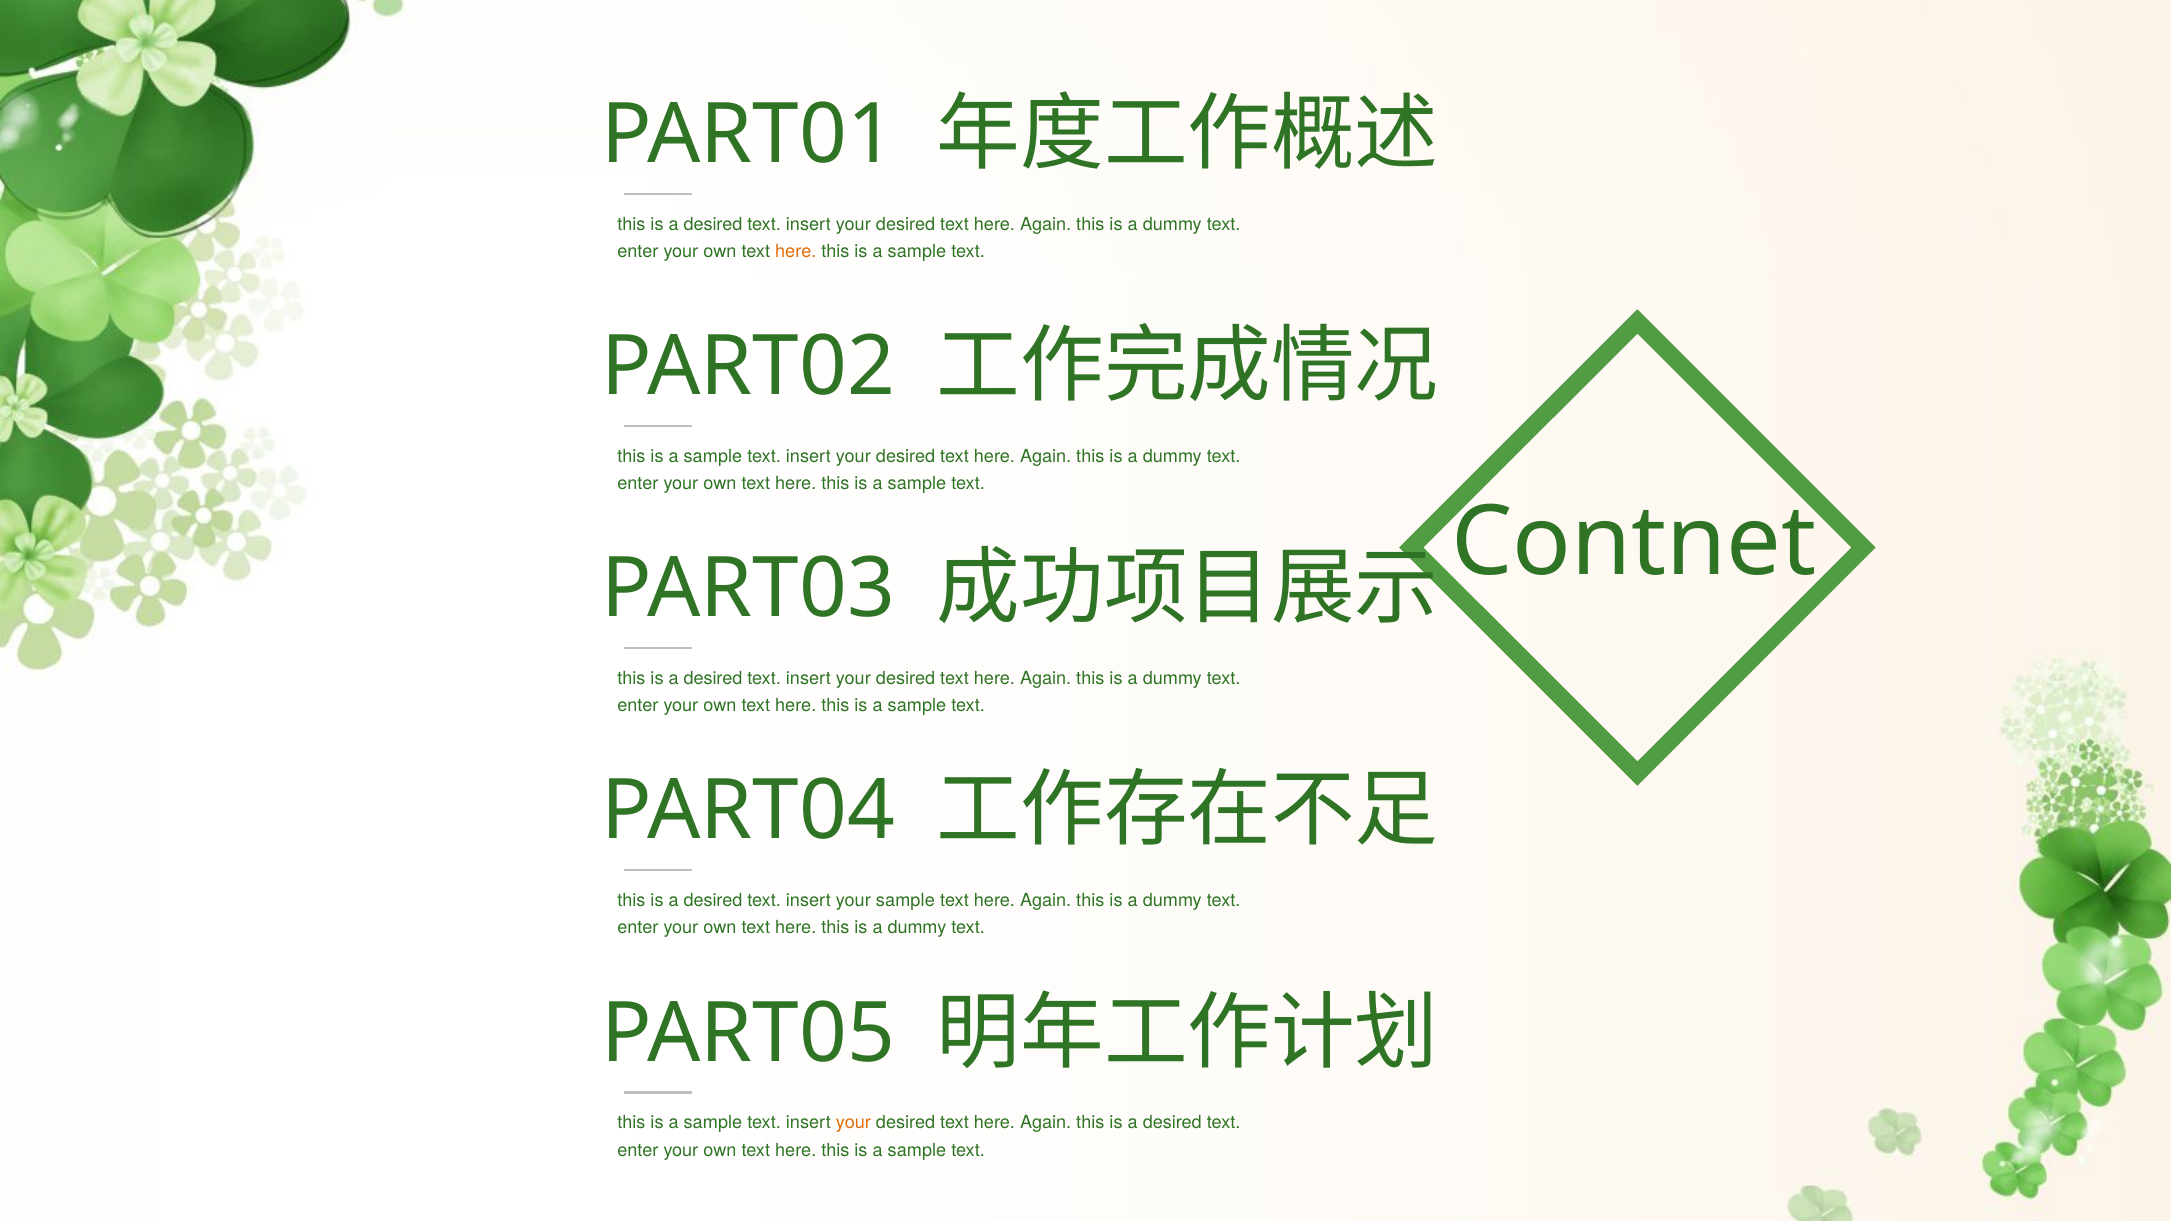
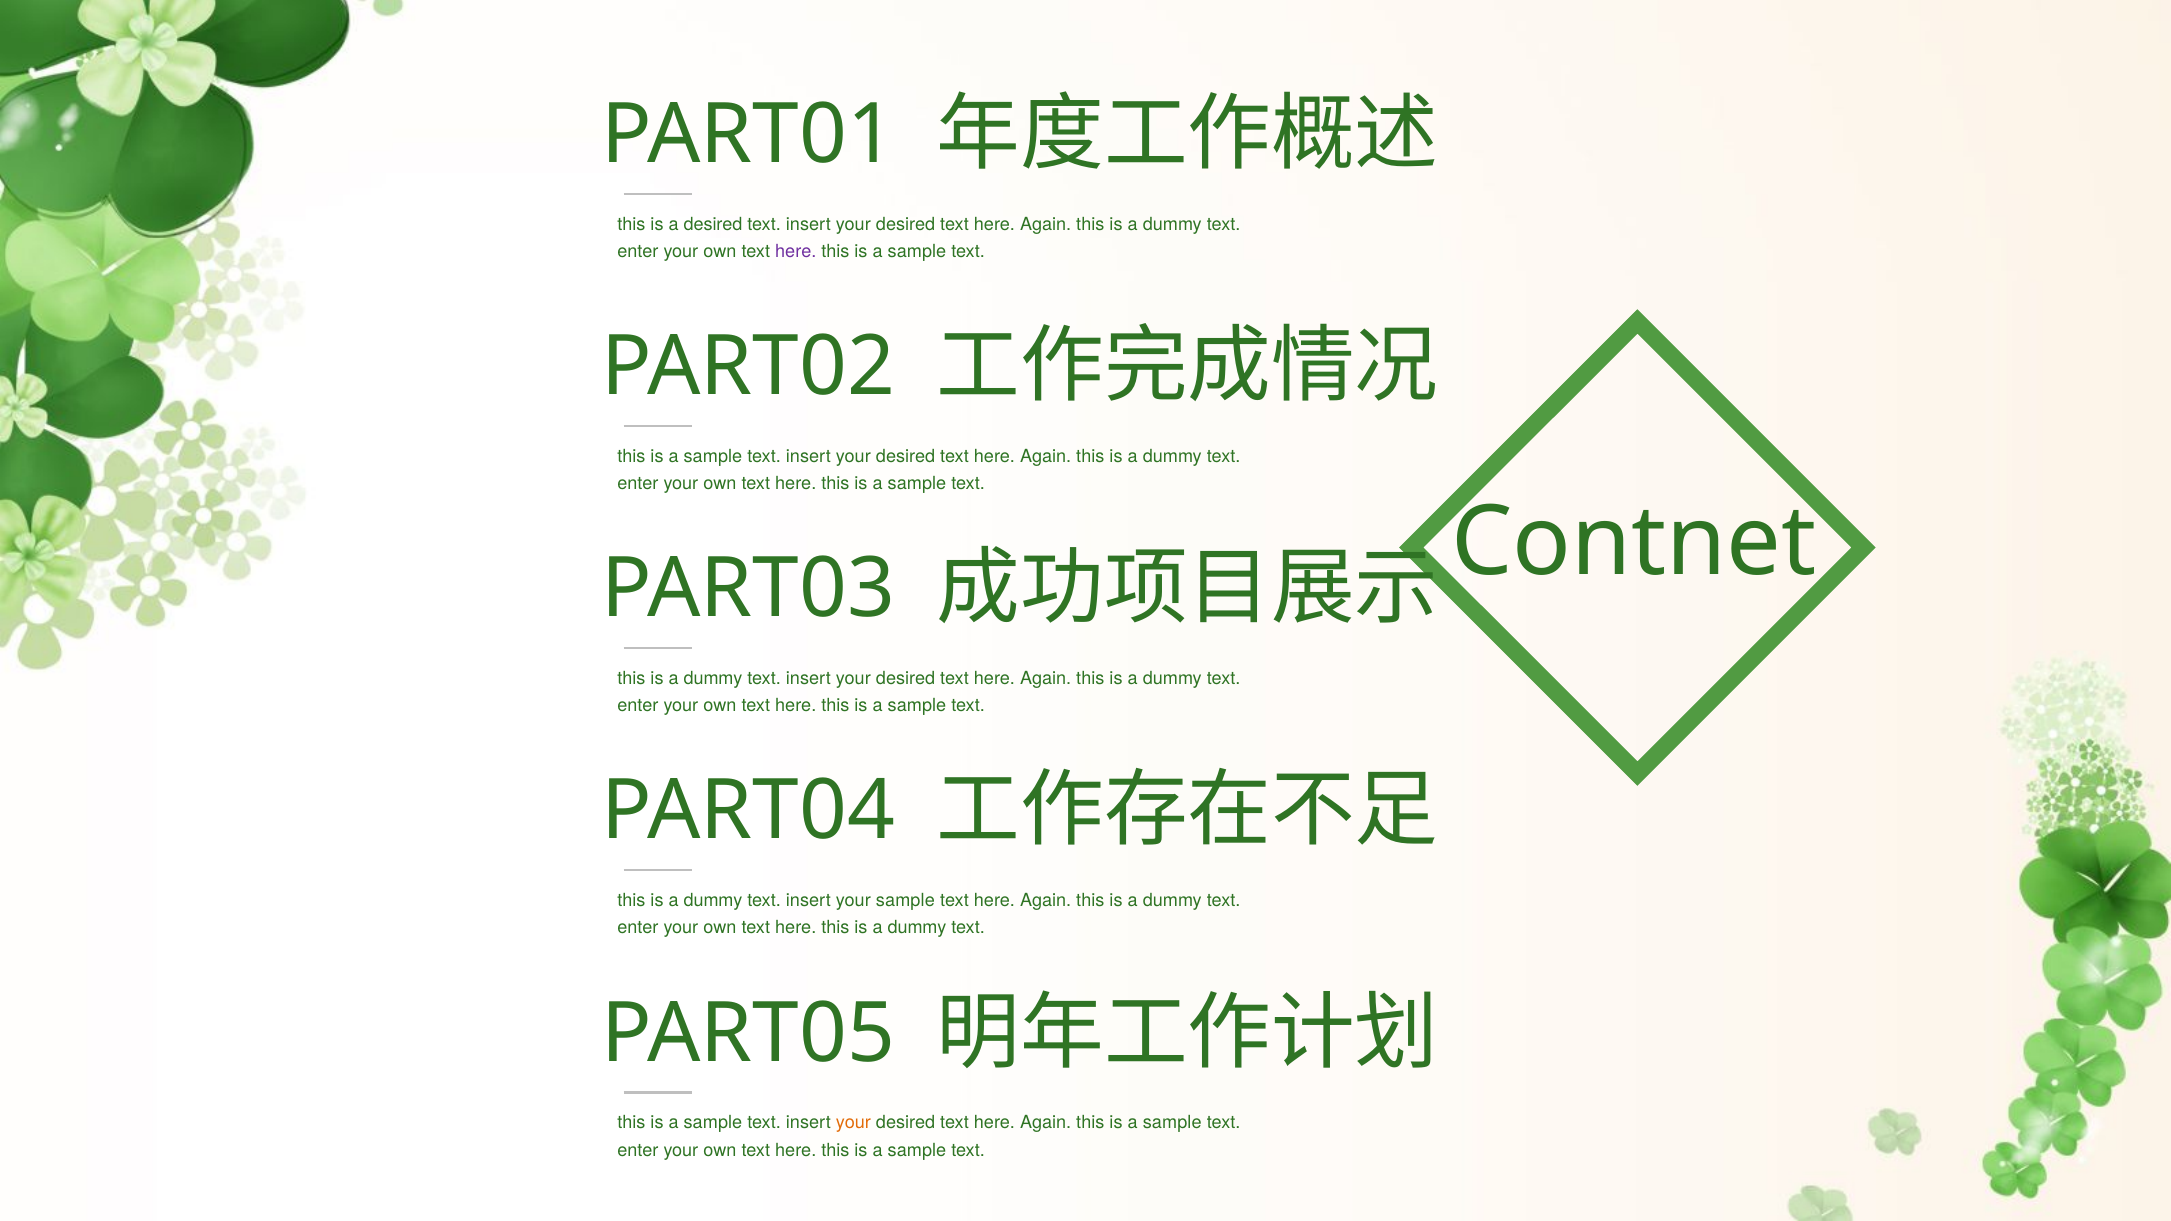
here colour: orange -> purple (796, 252)
desired: desired -> dummy (713, 679)
desired: desired -> dummy (713, 901)
desired: desired -> sample (1172, 1123)
